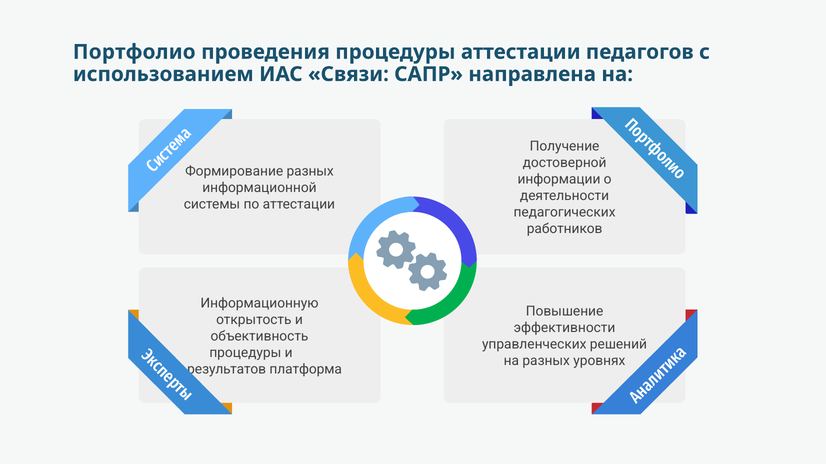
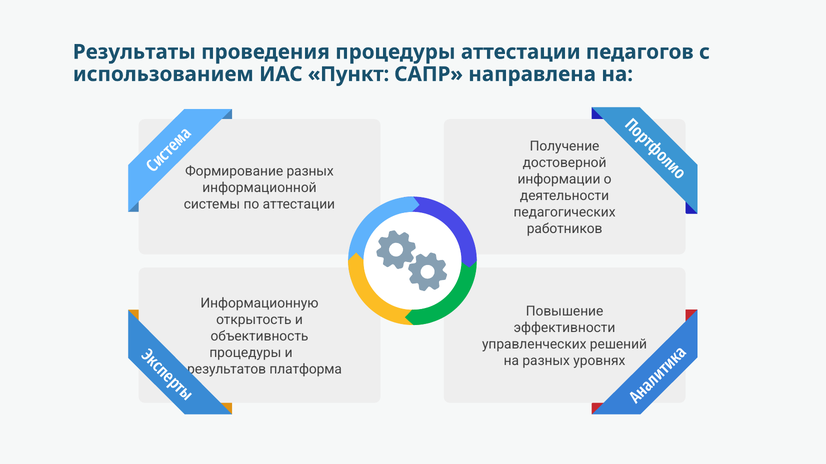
Портфолио: Портфолио -> Результаты (134, 52)
Связи: Связи -> Пункт (349, 74)
